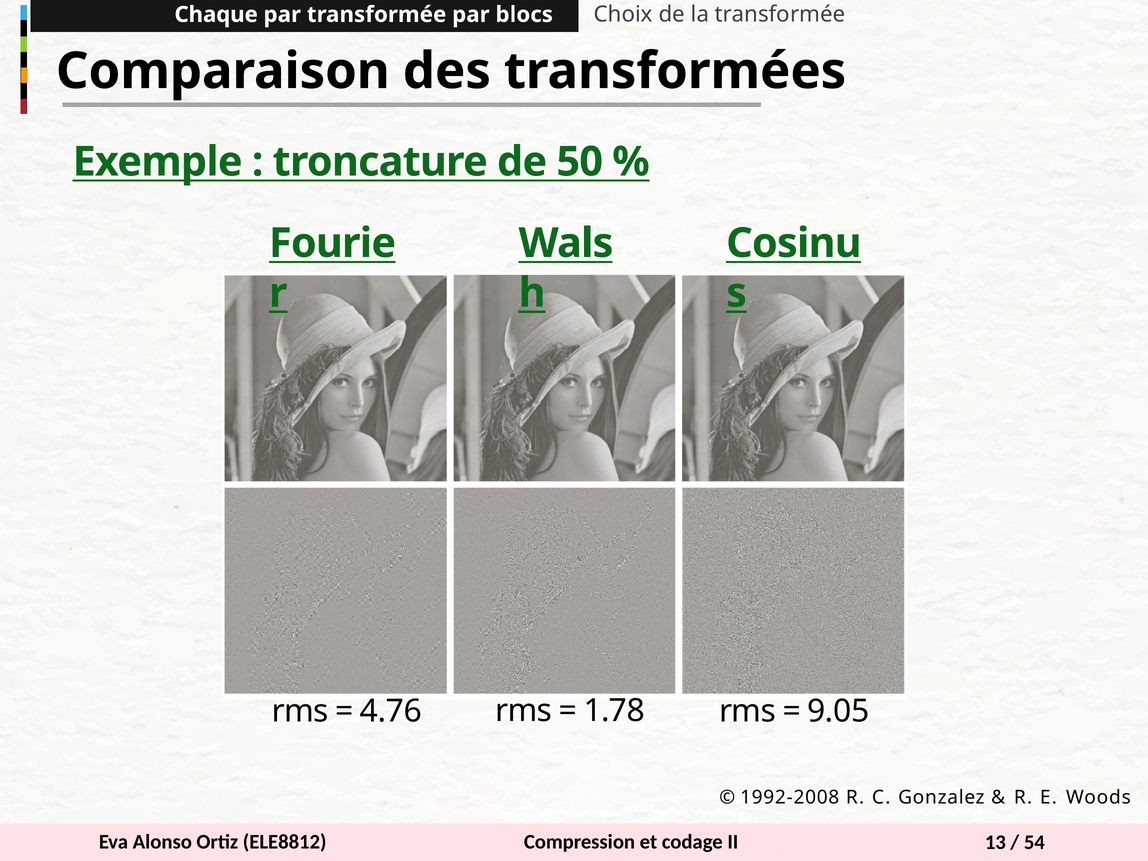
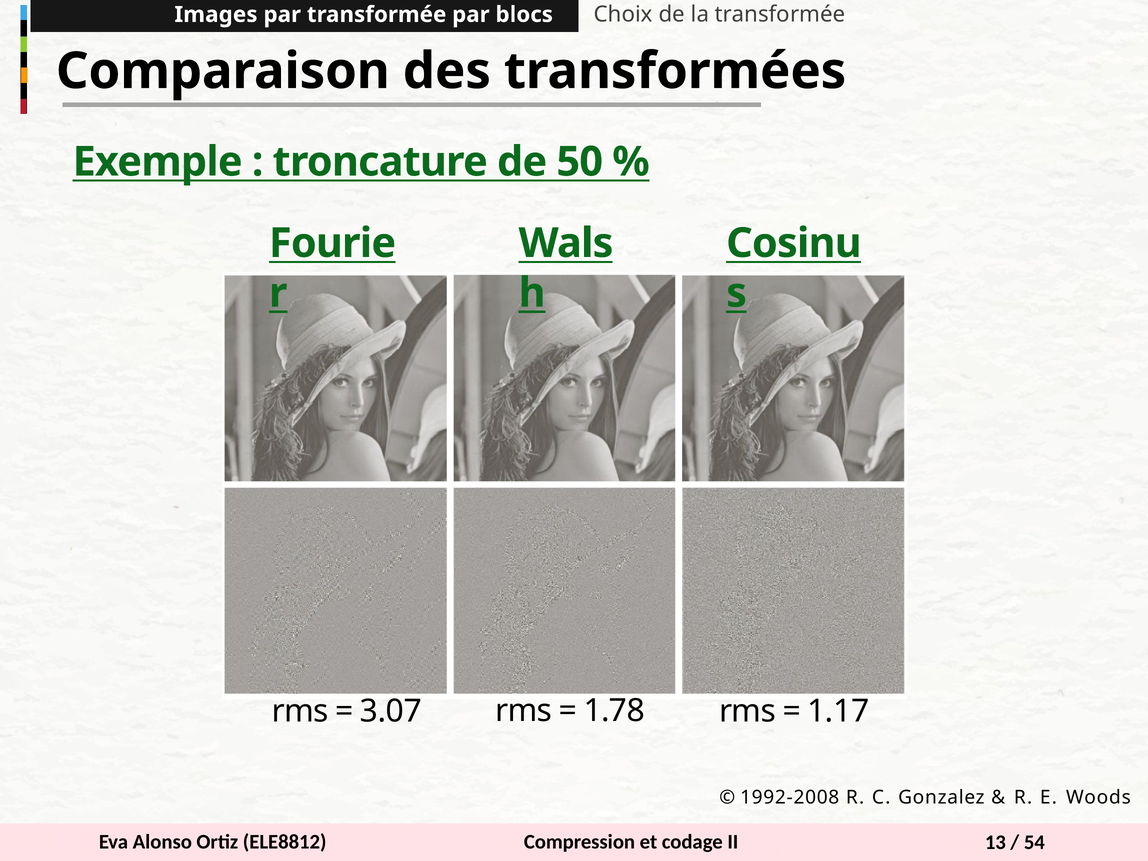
Chaque: Chaque -> Images (216, 15)
4.76: 4.76 -> 3.07 (391, 711)
9.05: 9.05 -> 1.17 (838, 711)
